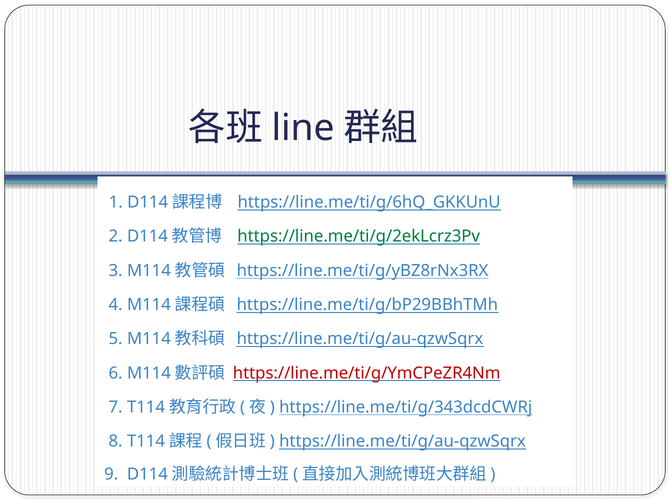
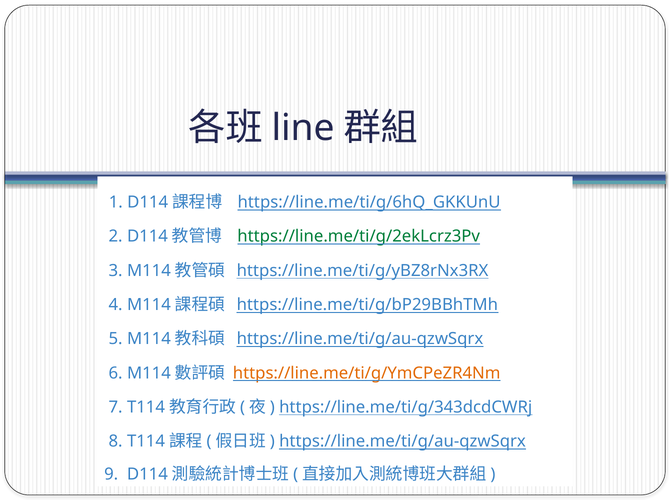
https://line.me/ti/g/YmCPeZR4Nm colour: red -> orange (367, 373)
